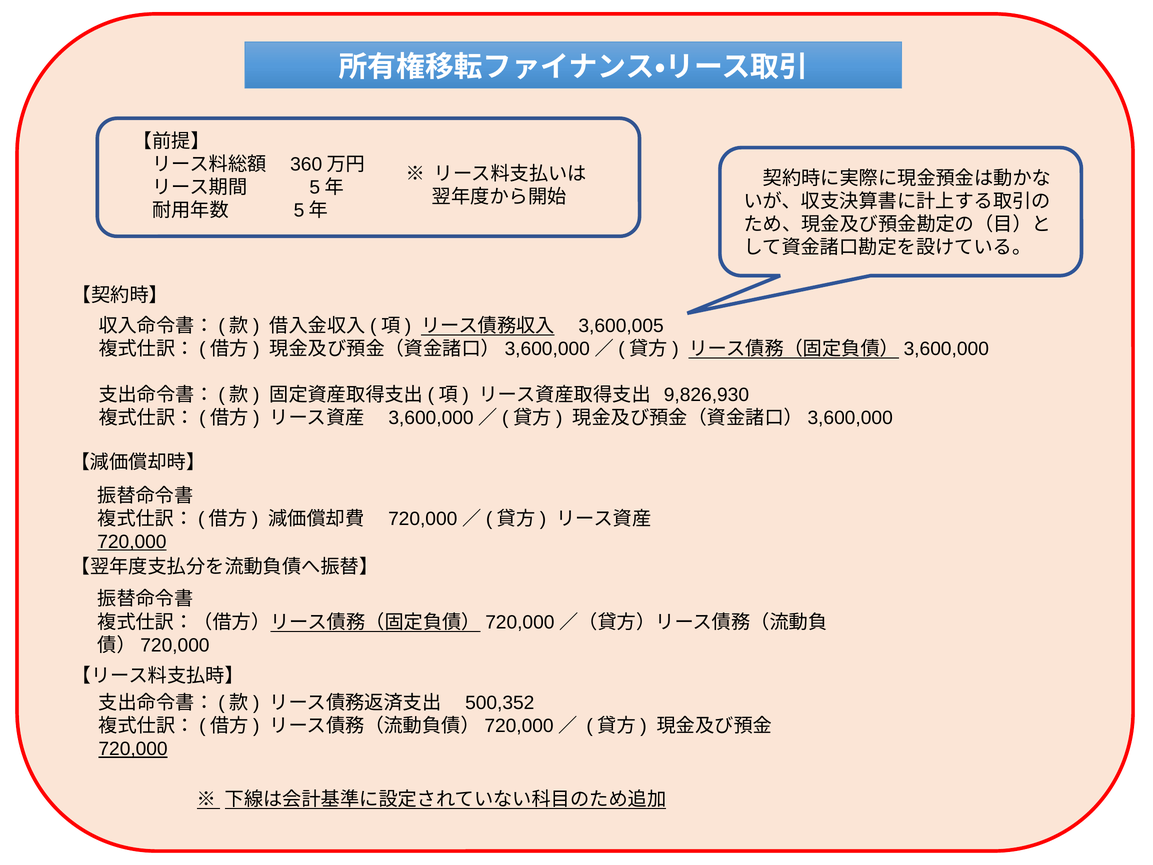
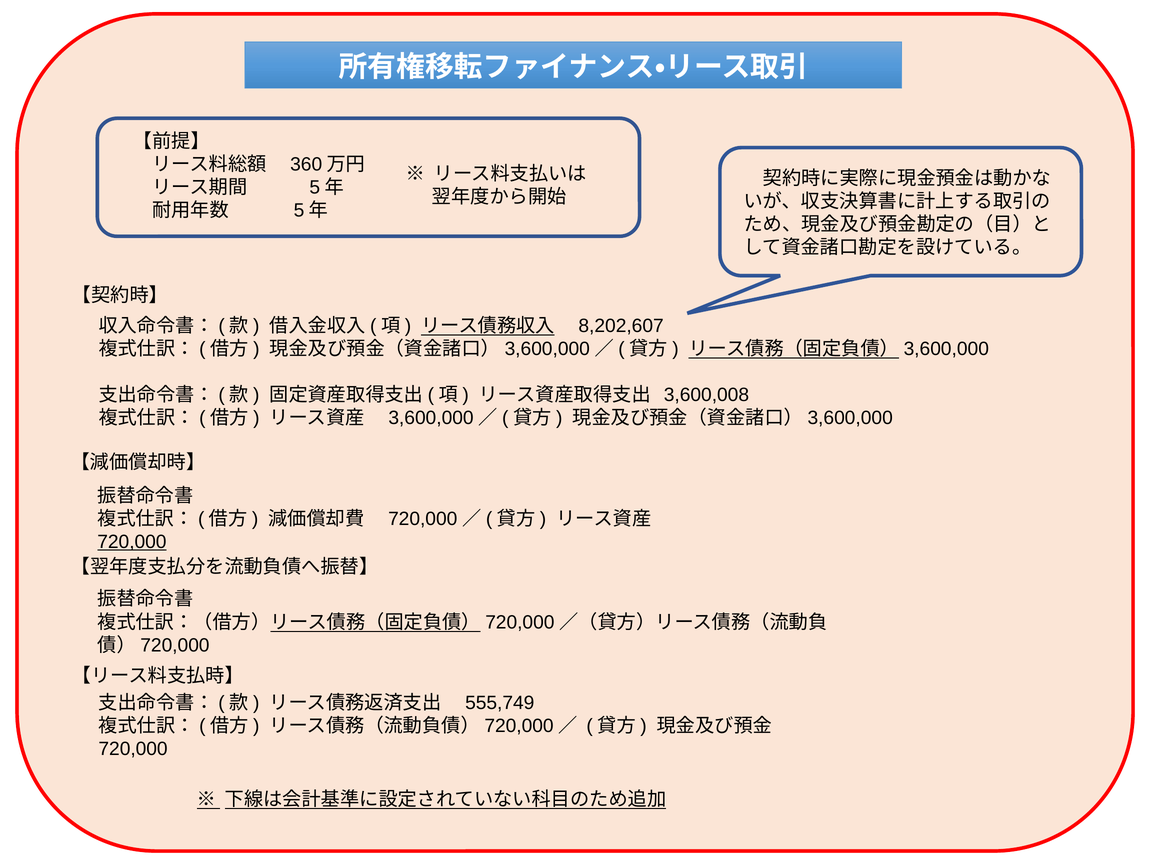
3,600,005: 3,600,005 -> 8,202,607 (621, 326)
9,826,930: 9,826,930 -> 3,600,008 (706, 395)
500,352: 500,352 -> 555,749 (500, 703)
720,000 underline: present -> none (133, 749)
